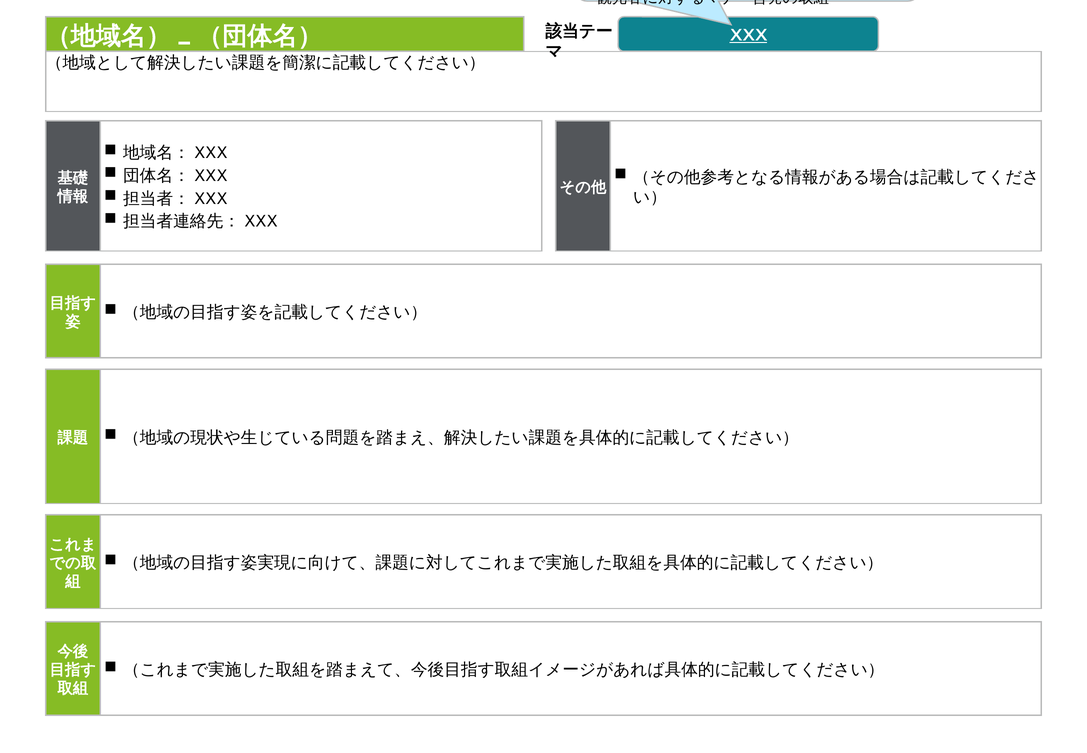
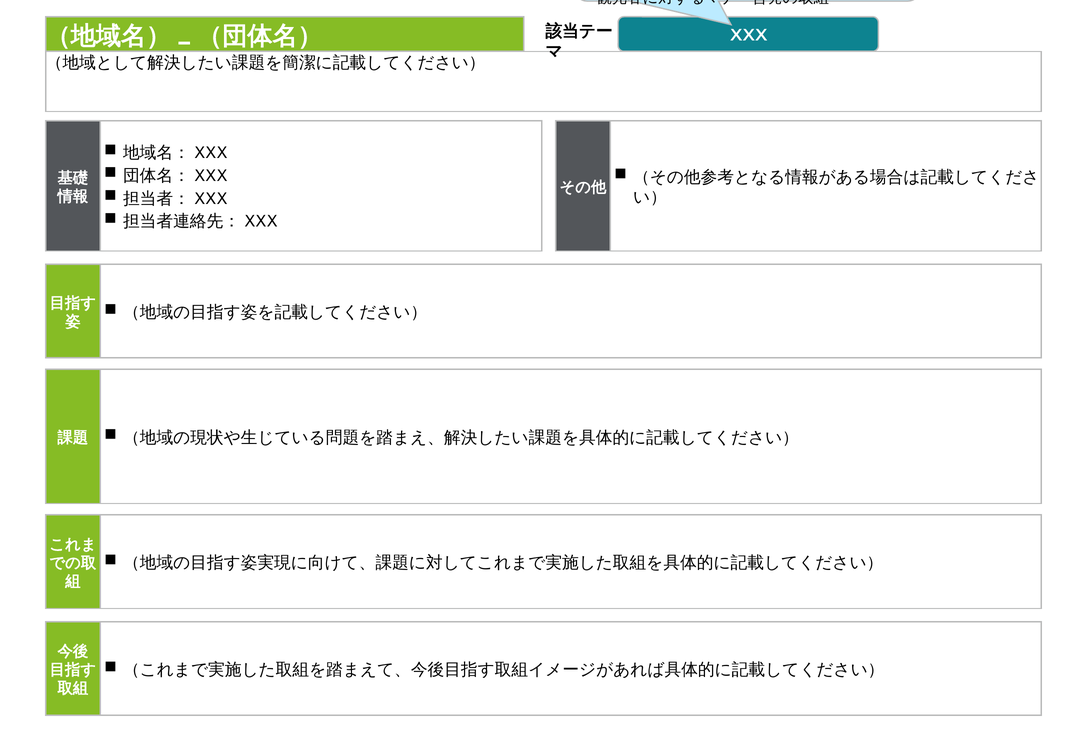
XXX underline: present -> none (748, 35)
